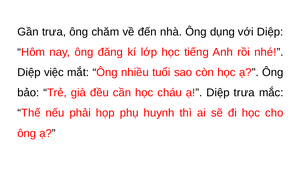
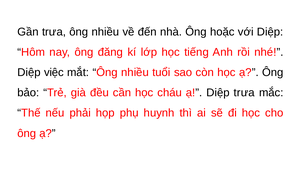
trưa ông chăm: chăm -> nhiều (105, 32)
dụng: dụng -> hoặc (222, 32)
